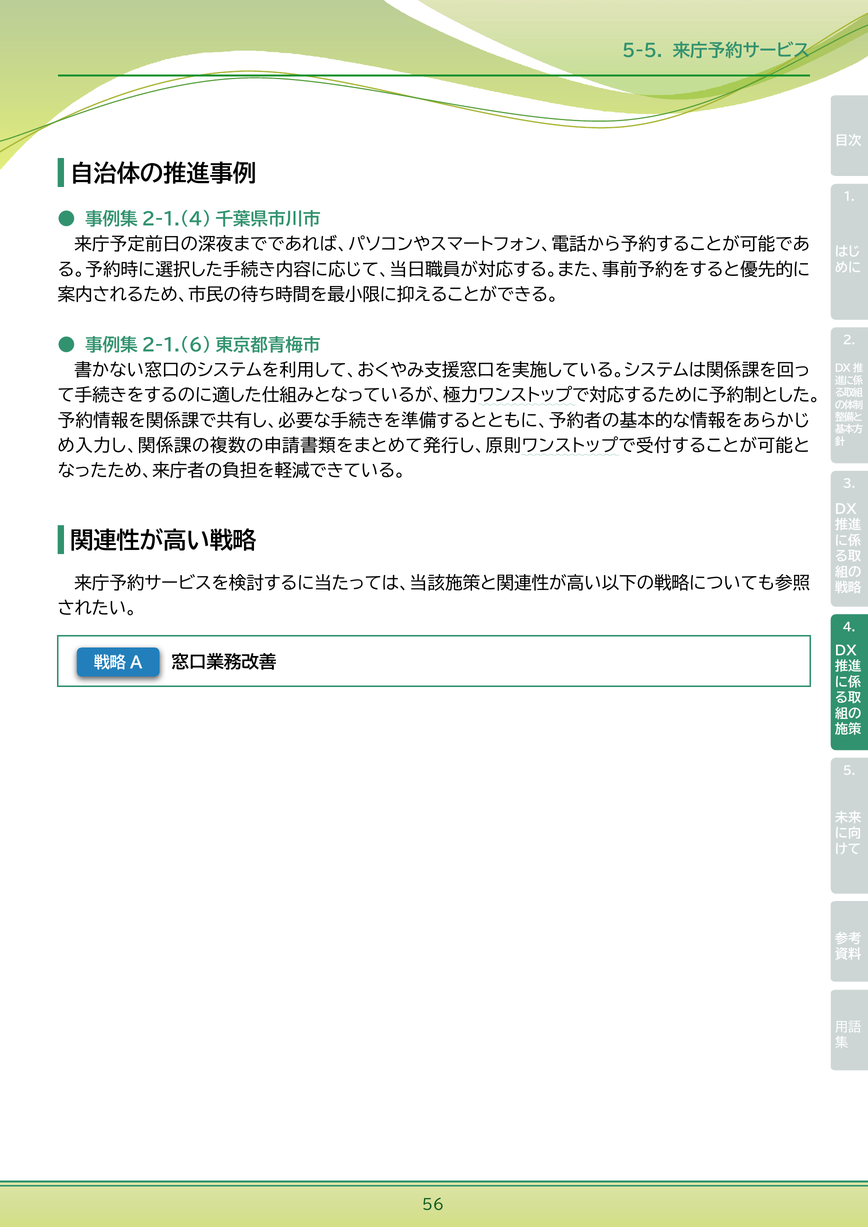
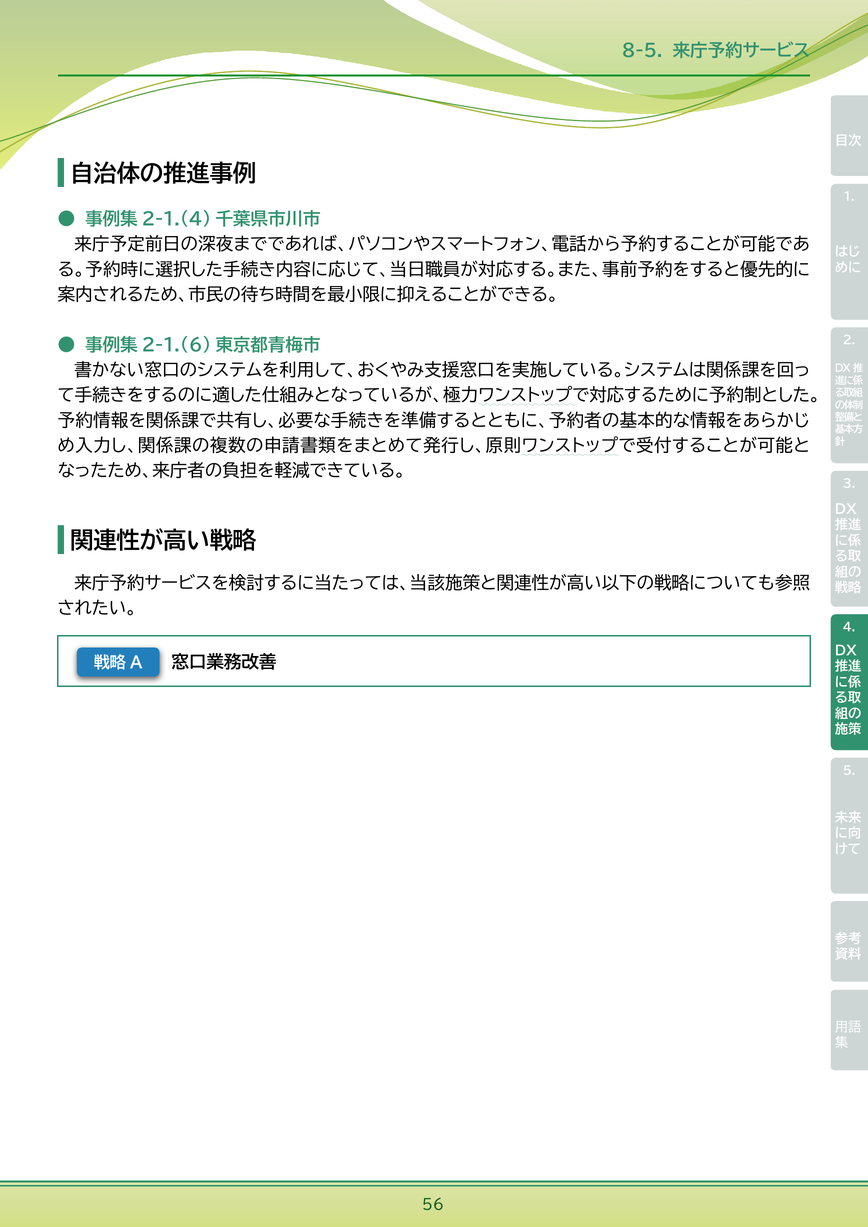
5-5: 5-5 -> 8-5 (642, 51)
